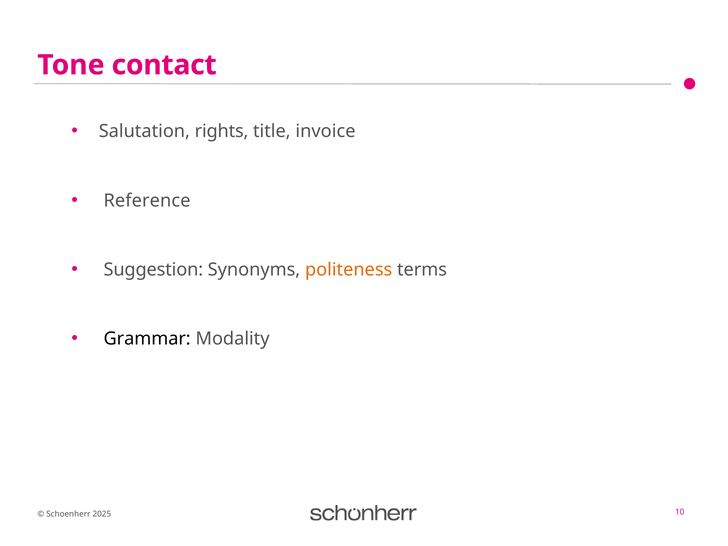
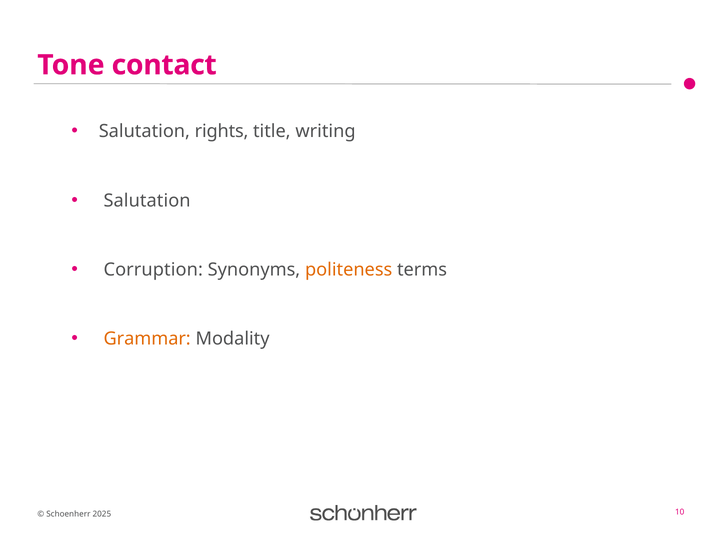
invoice: invoice -> writing (325, 131)
Reference: Reference -> Salutation (147, 201)
Suggestion: Suggestion -> Corruption (153, 270)
Grammar colour: black -> orange (147, 339)
